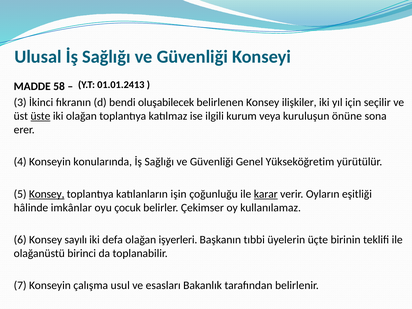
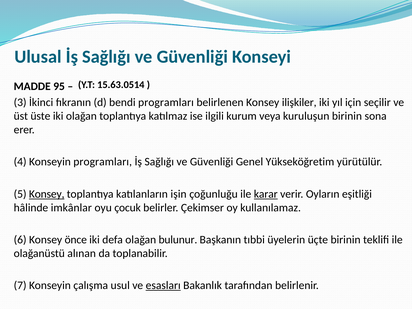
01.01.2413: 01.01.2413 -> 15.63.0514 (121, 85)
58: 58 -> 95 (59, 86)
bendi oluşabilecek: oluşabilecek -> programları (166, 102)
üste underline: present -> none (40, 116)
kuruluşun önüne: önüne -> birinin (347, 116)
Konseyin konularında: konularında -> programları (103, 162)
sayılı: sayılı -> önce (76, 240)
işyerleri: işyerleri -> bulunur (178, 240)
birinci: birinci -> alınan (82, 253)
esasları underline: none -> present (163, 286)
